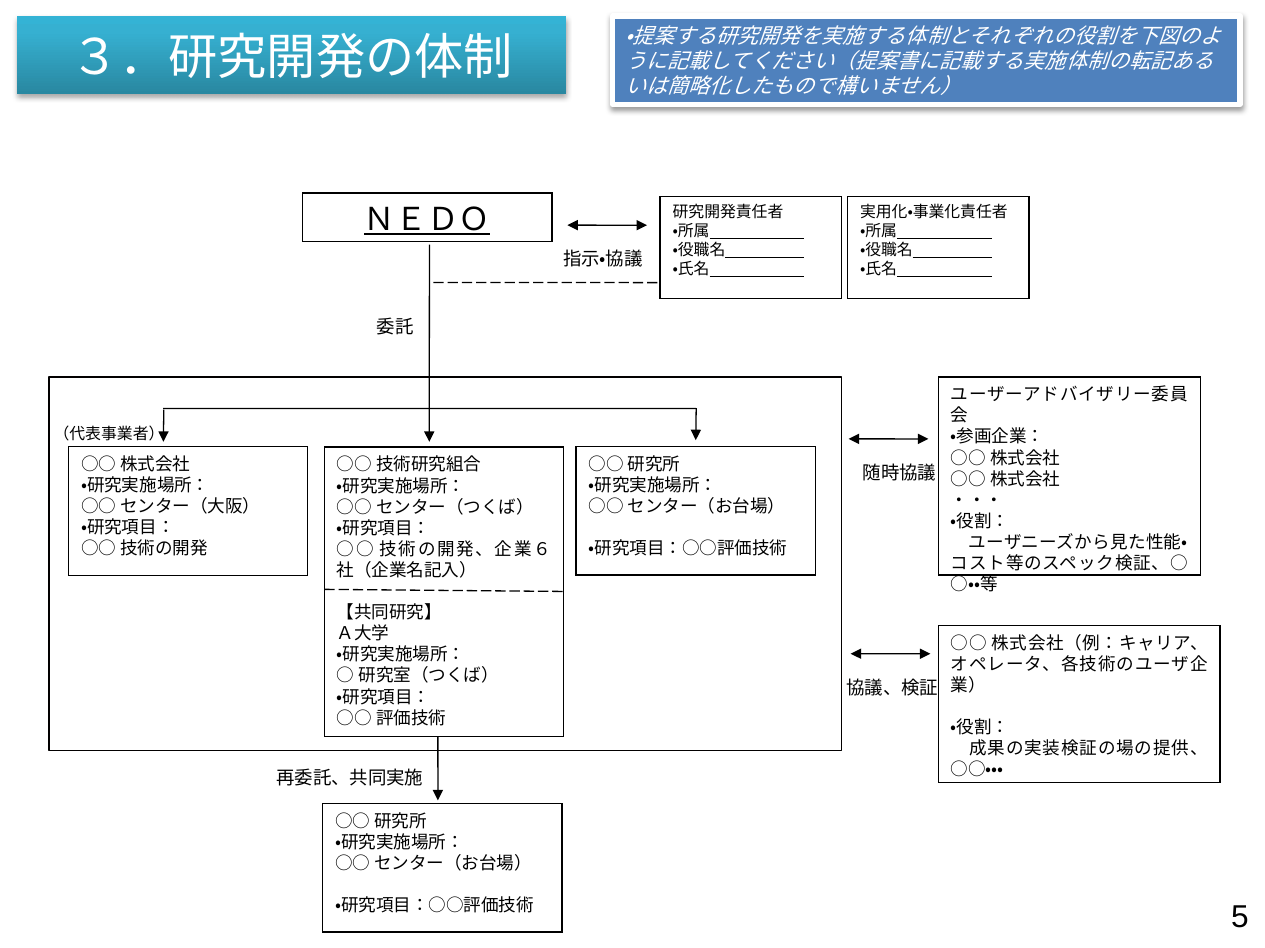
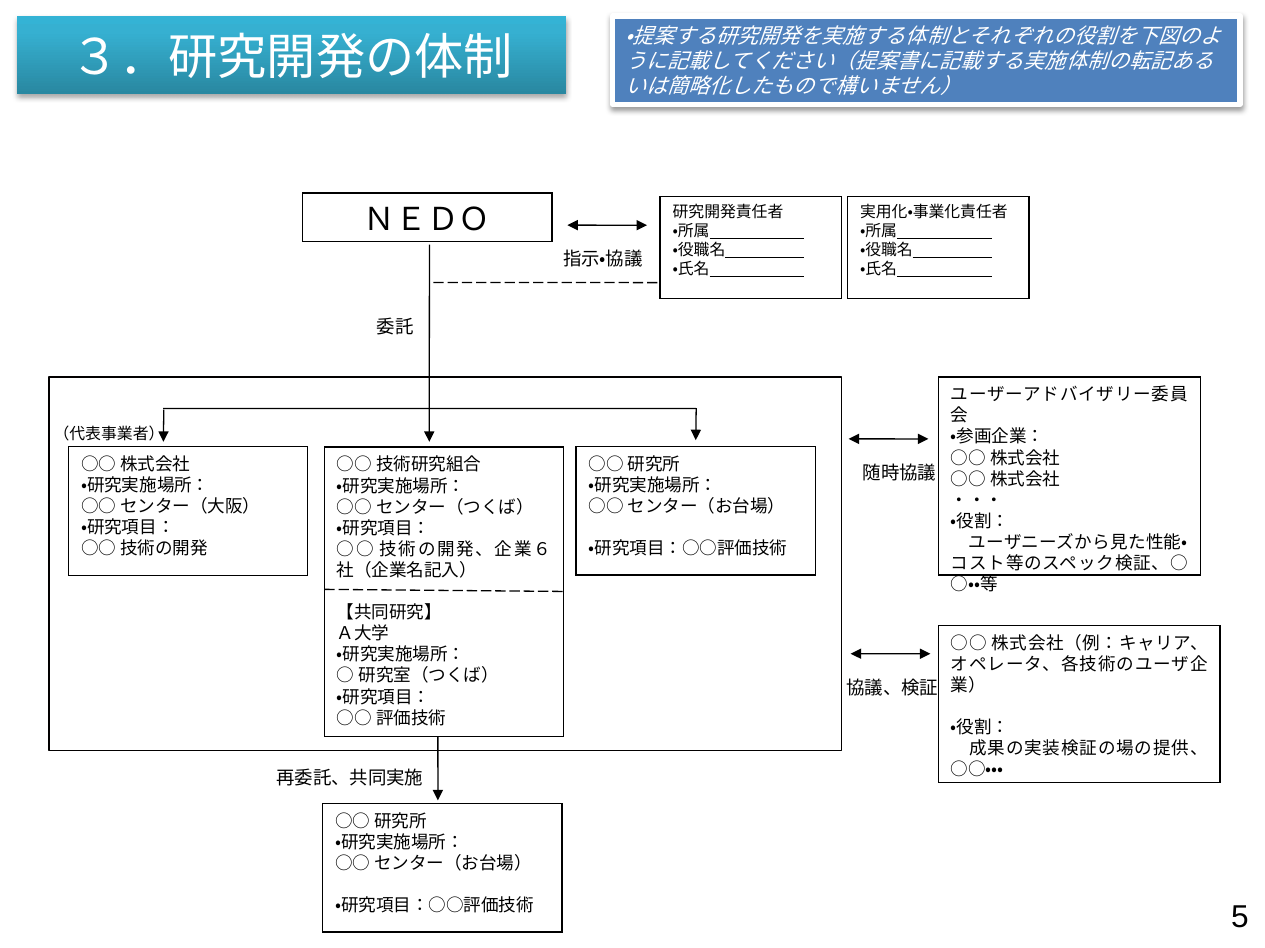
ＮＥＤＯ underline: present -> none (427, 221)
